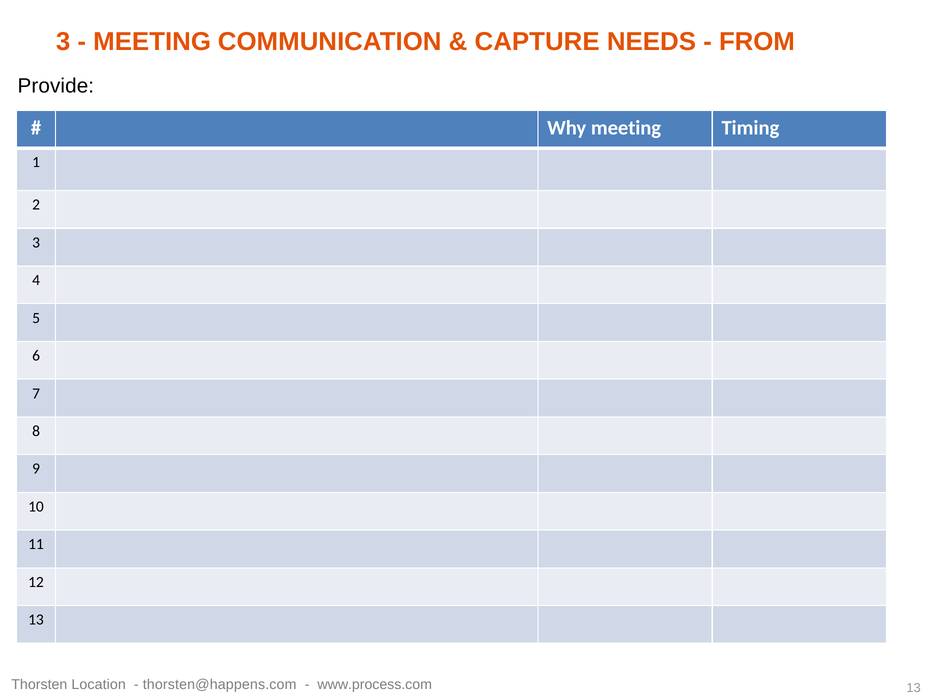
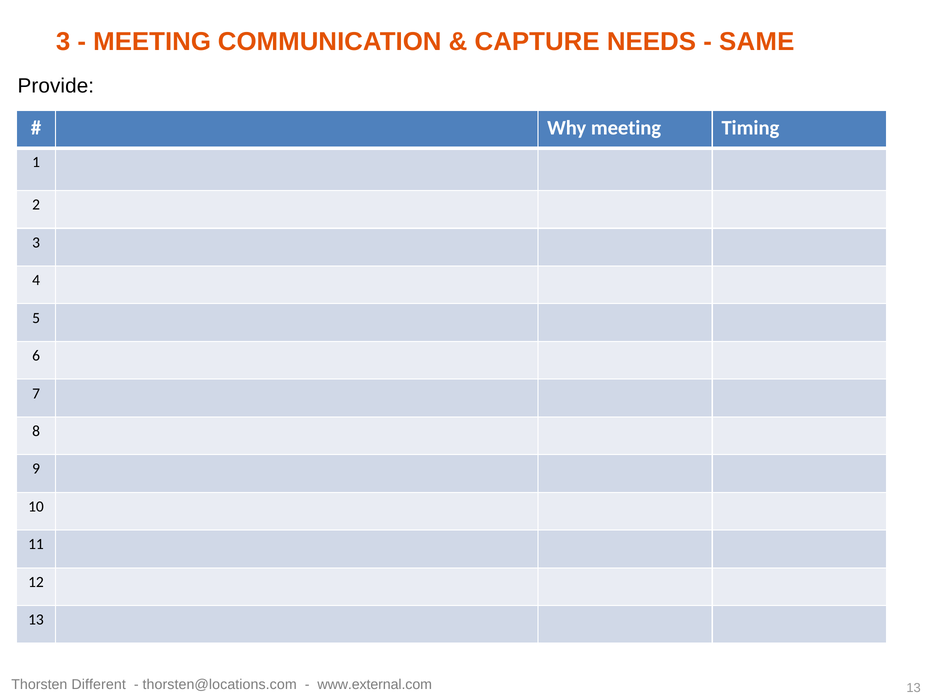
FROM: FROM -> SAME (757, 42)
Location: Location -> Different (99, 684)
thorsten@happens.com: thorsten@happens.com -> thorsten@locations.com (220, 684)
www.process.com: www.process.com -> www.external.com (375, 684)
